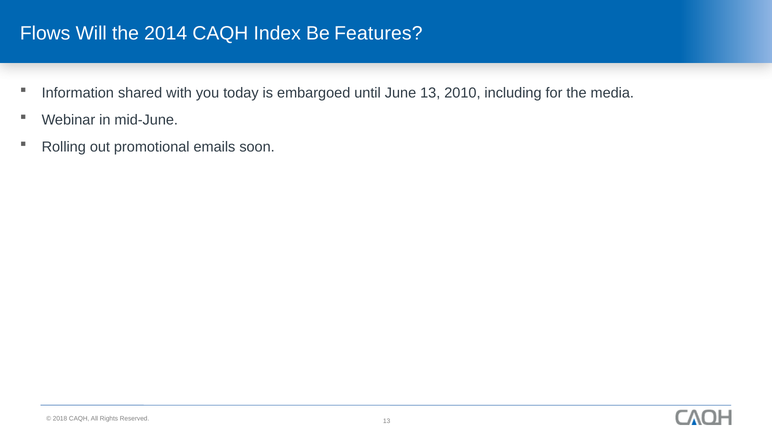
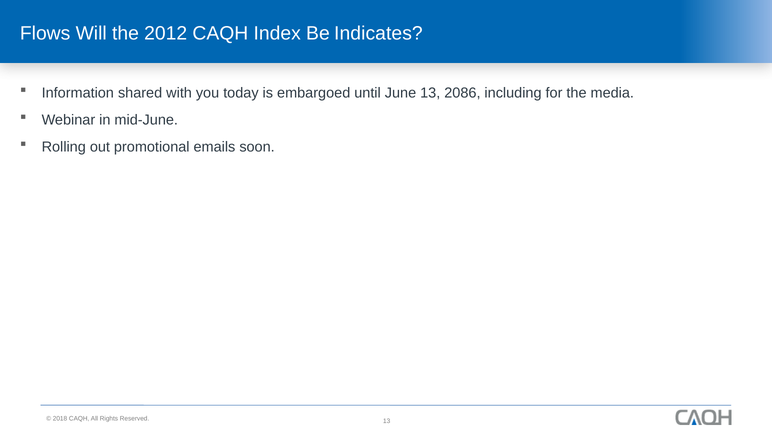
2014: 2014 -> 2012 (166, 33)
Features: Features -> Indicates (378, 33)
2010: 2010 -> 2086 (462, 93)
